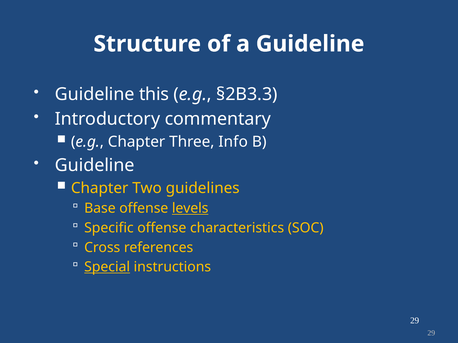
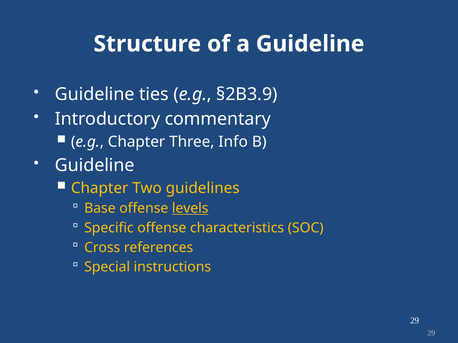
this: this -> ties (154, 94)
§2B3.3: §2B3.3 -> §2B3.9 (247, 94)
Special underline: present -> none (107, 267)
